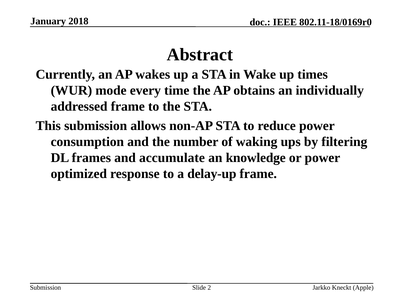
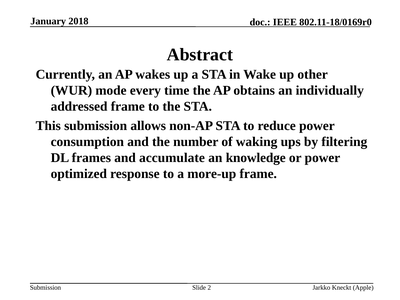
times: times -> other (313, 74)
delay-up: delay-up -> more-up (212, 174)
